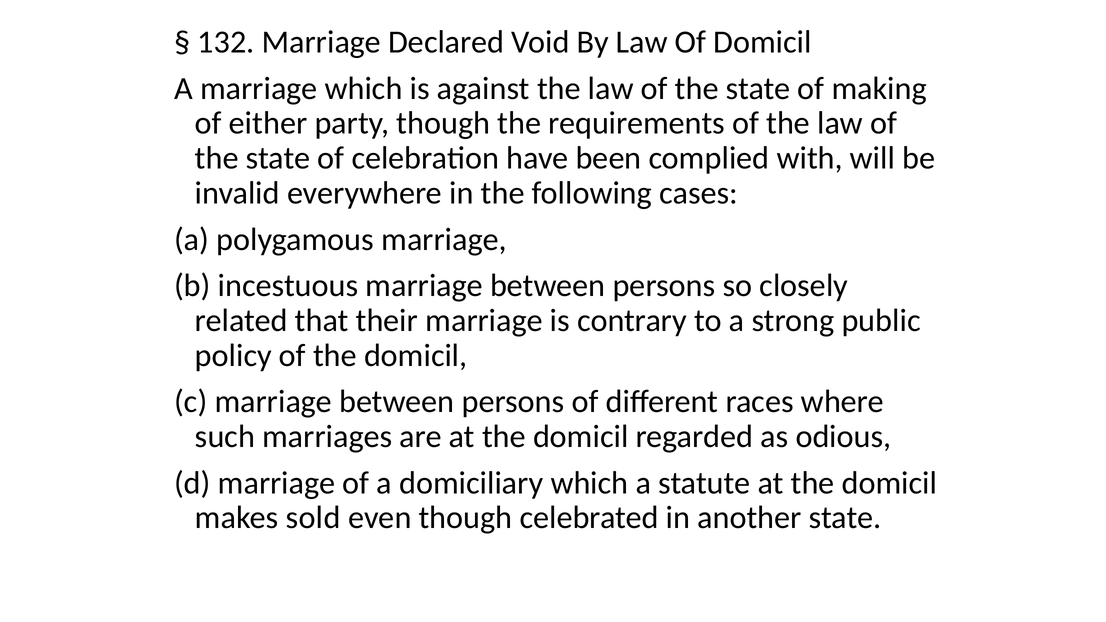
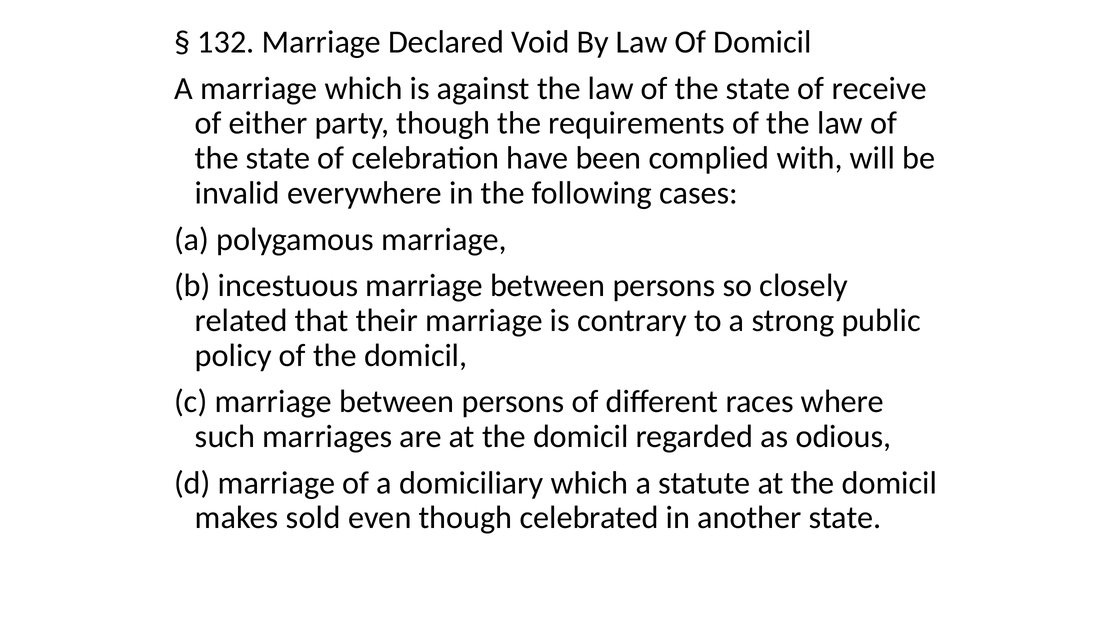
making: making -> receive (879, 88)
